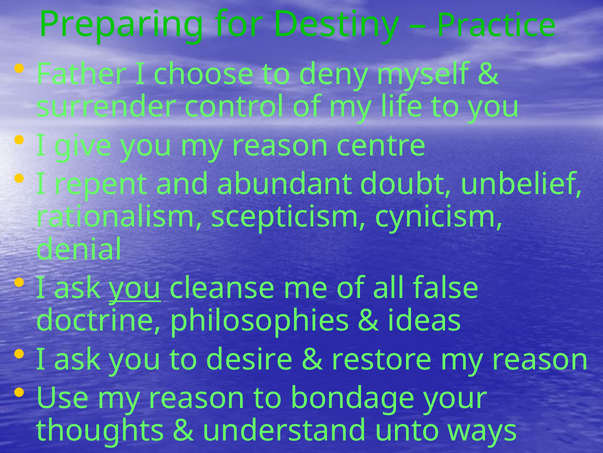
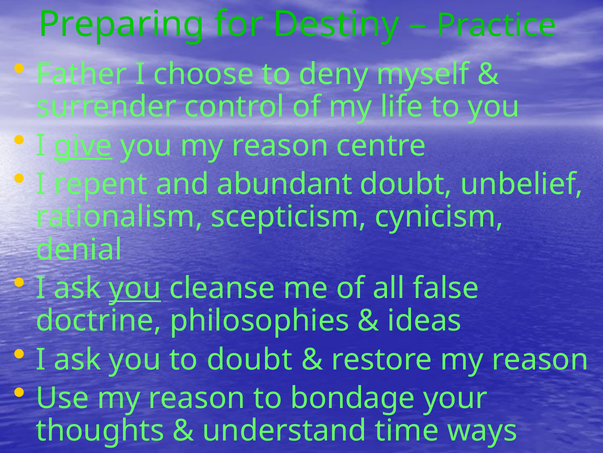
give underline: none -> present (83, 145)
to desire: desire -> doubt (250, 359)
unto: unto -> time (407, 430)
